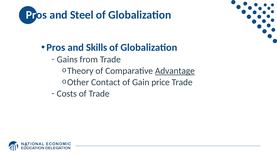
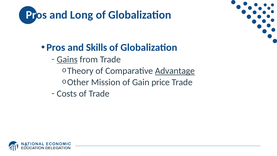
Steel: Steel -> Long (82, 15)
Gains underline: none -> present (67, 59)
Contact: Contact -> Mission (106, 82)
